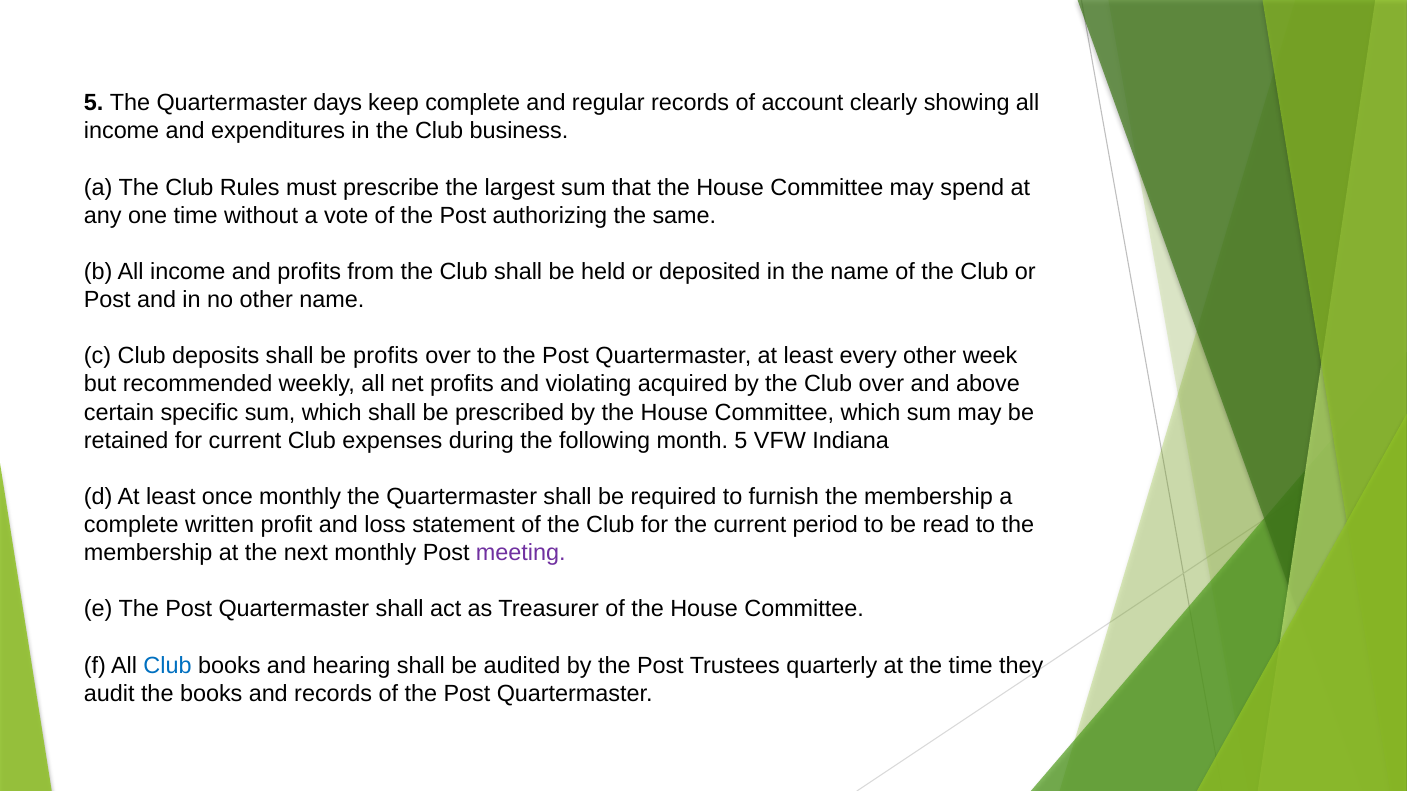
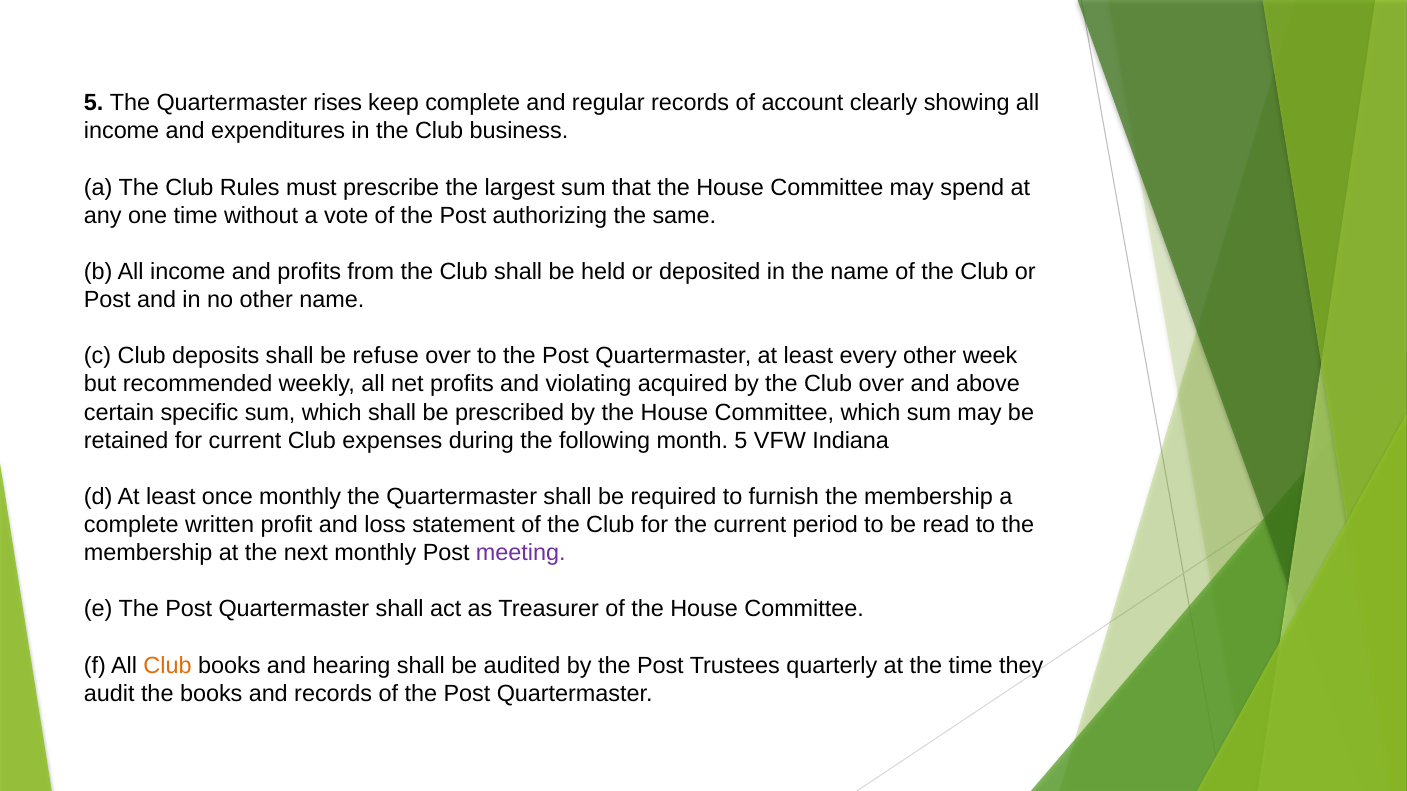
days: days -> rises (338, 103)
be profits: profits -> refuse (386, 356)
Club colour: blue -> orange (168, 666)
